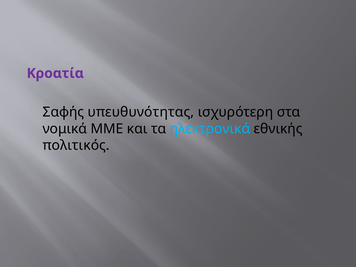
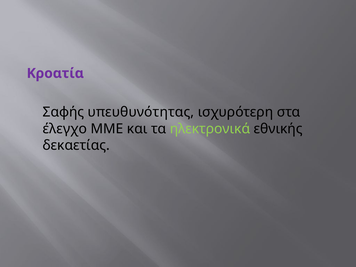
νομικά: νομικά -> έλεγχο (65, 129)
ηλεκτρονικά colour: light blue -> light green (210, 129)
πολιτικός: πολιτικός -> δεκαετίας (76, 145)
